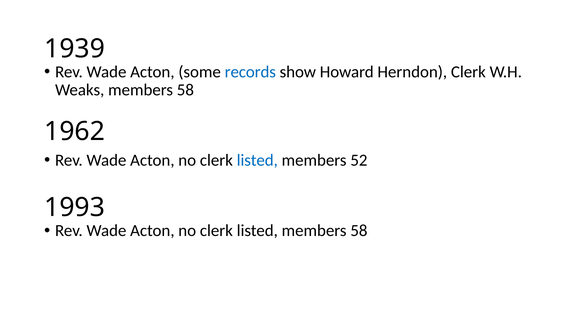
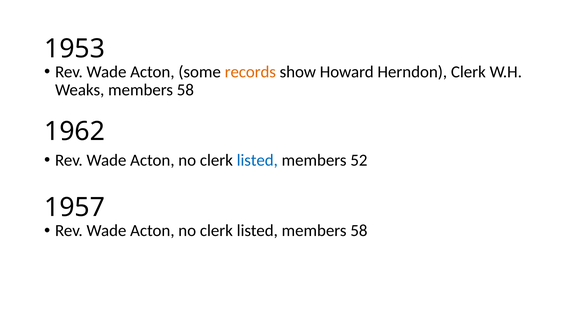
1939: 1939 -> 1953 (75, 49)
records colour: blue -> orange (250, 72)
1993: 1993 -> 1957 (75, 207)
